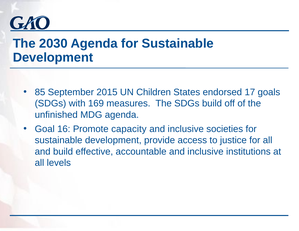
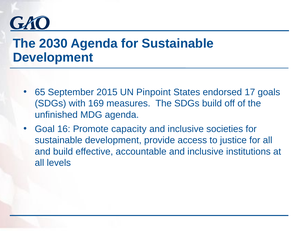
85: 85 -> 65 (40, 92)
Children: Children -> Pinpoint (154, 92)
